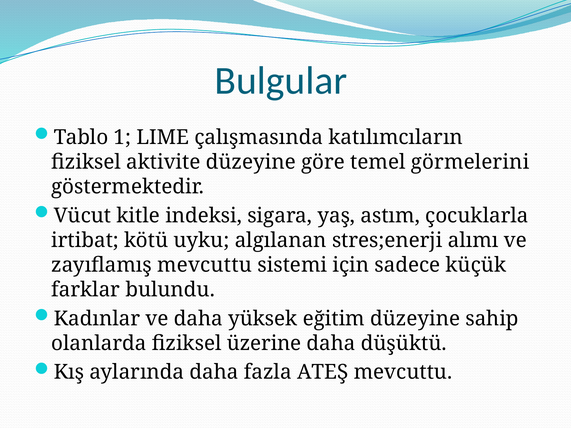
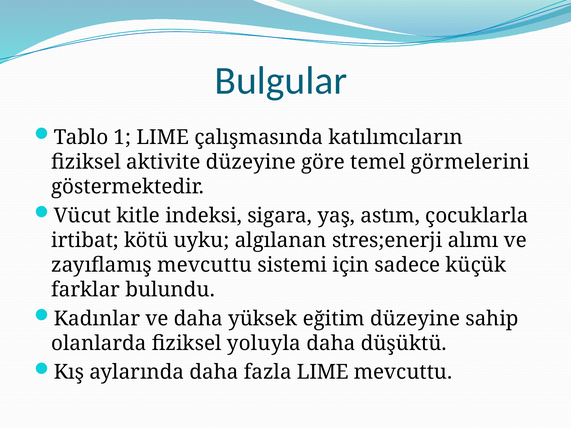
üzerine: üzerine -> yoluyla (264, 344)
fazla ATEŞ: ATEŞ -> LIME (323, 372)
